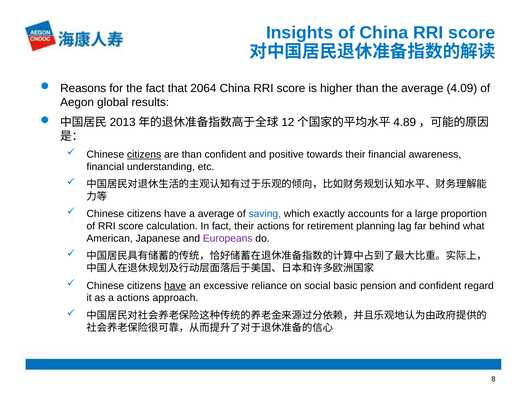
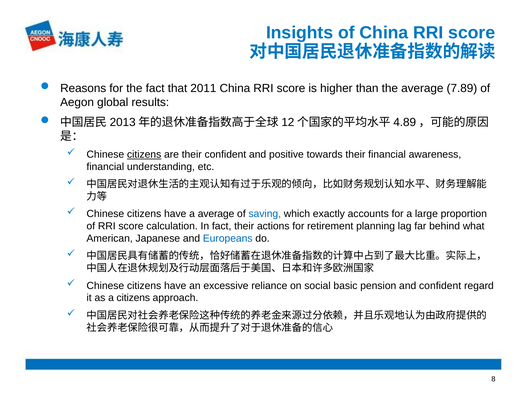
2064: 2064 -> 2011 (203, 88)
4.09: 4.09 -> 7.89 (462, 88)
are than: than -> their (192, 155)
Europeans colour: purple -> blue (228, 239)
have underline: present -> none (175, 286)
a actions: actions -> citizens (133, 298)
